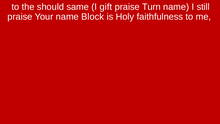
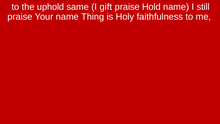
should: should -> uphold (51, 7)
Turn: Turn -> Hold (151, 7)
Block: Block -> Thing (93, 17)
